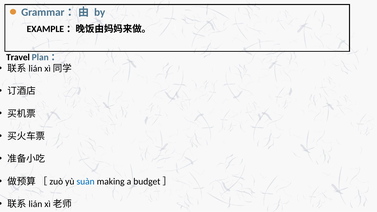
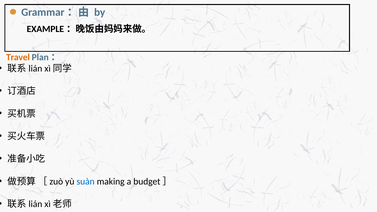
Travel colour: black -> orange (18, 57)
